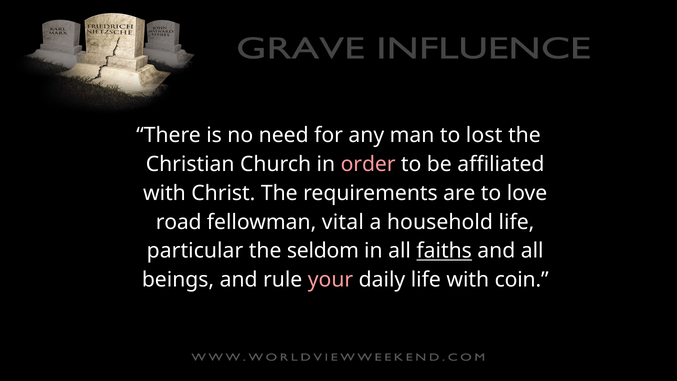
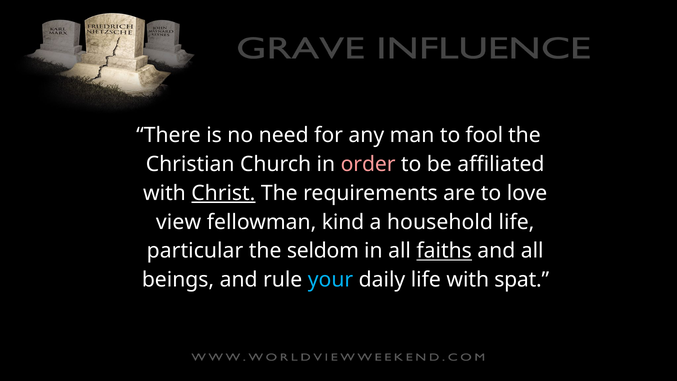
lost: lost -> fool (484, 135)
Christ underline: none -> present (223, 193)
road: road -> view (179, 222)
vital: vital -> kind (343, 222)
your colour: pink -> light blue (330, 280)
coin: coin -> spat (522, 280)
